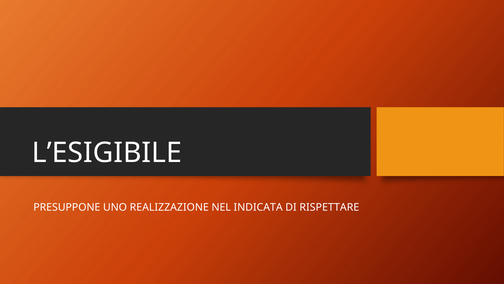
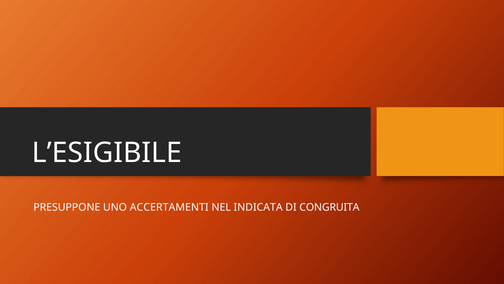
REALIZZAZIONE: REALIZZAZIONE -> ACCERTAMENTI (169, 207)
RISPETTARE: RISPETTARE -> CONGRUITA (329, 207)
